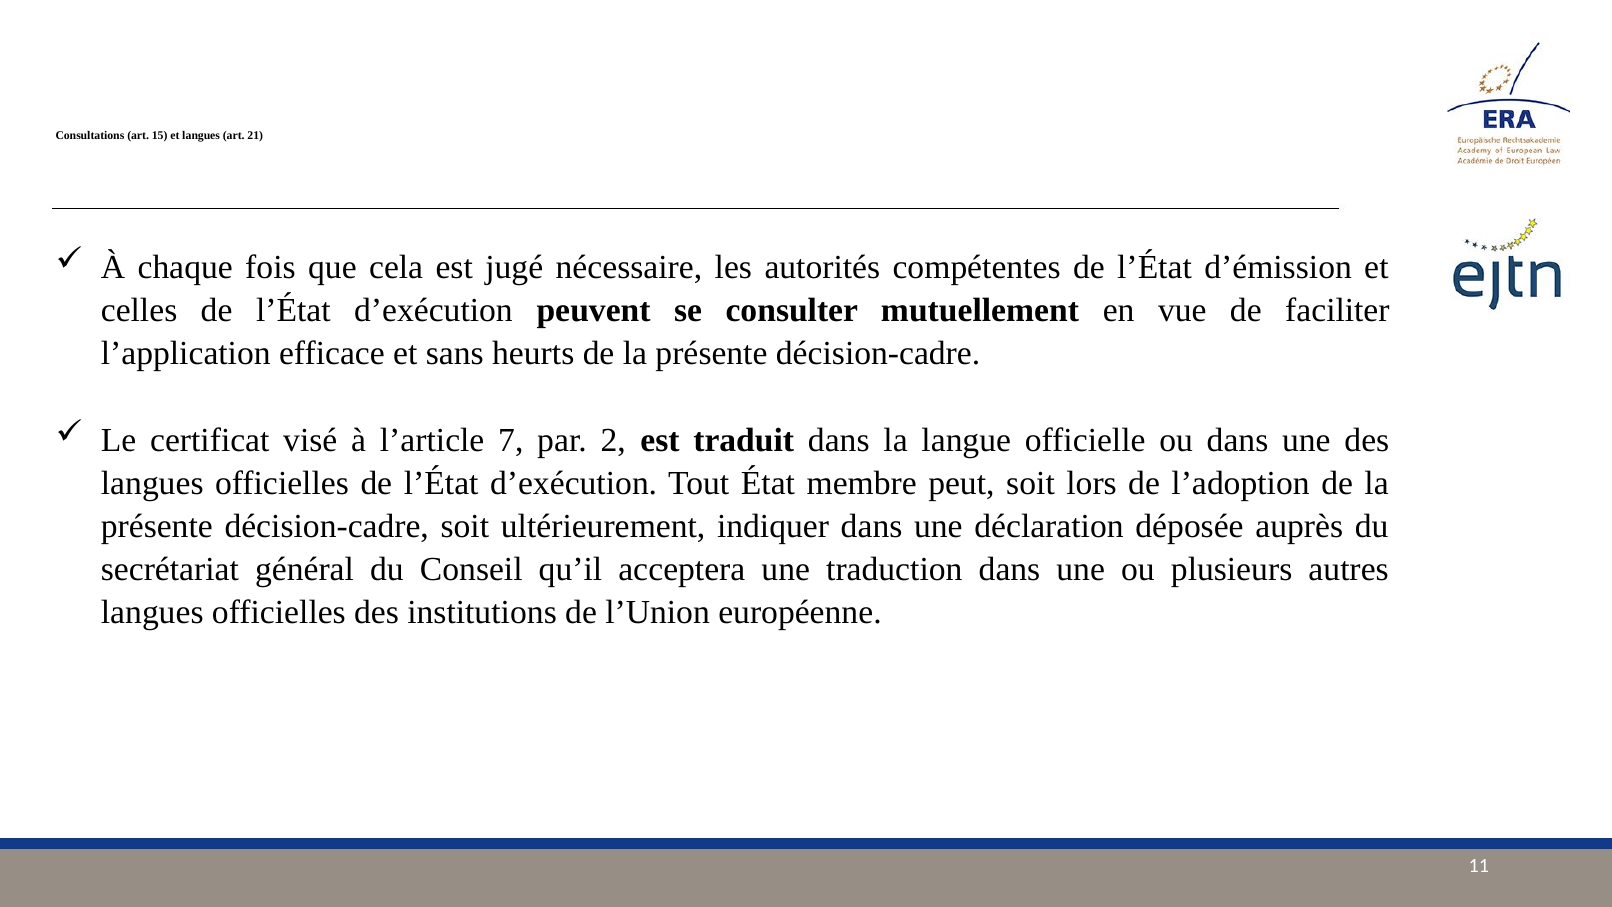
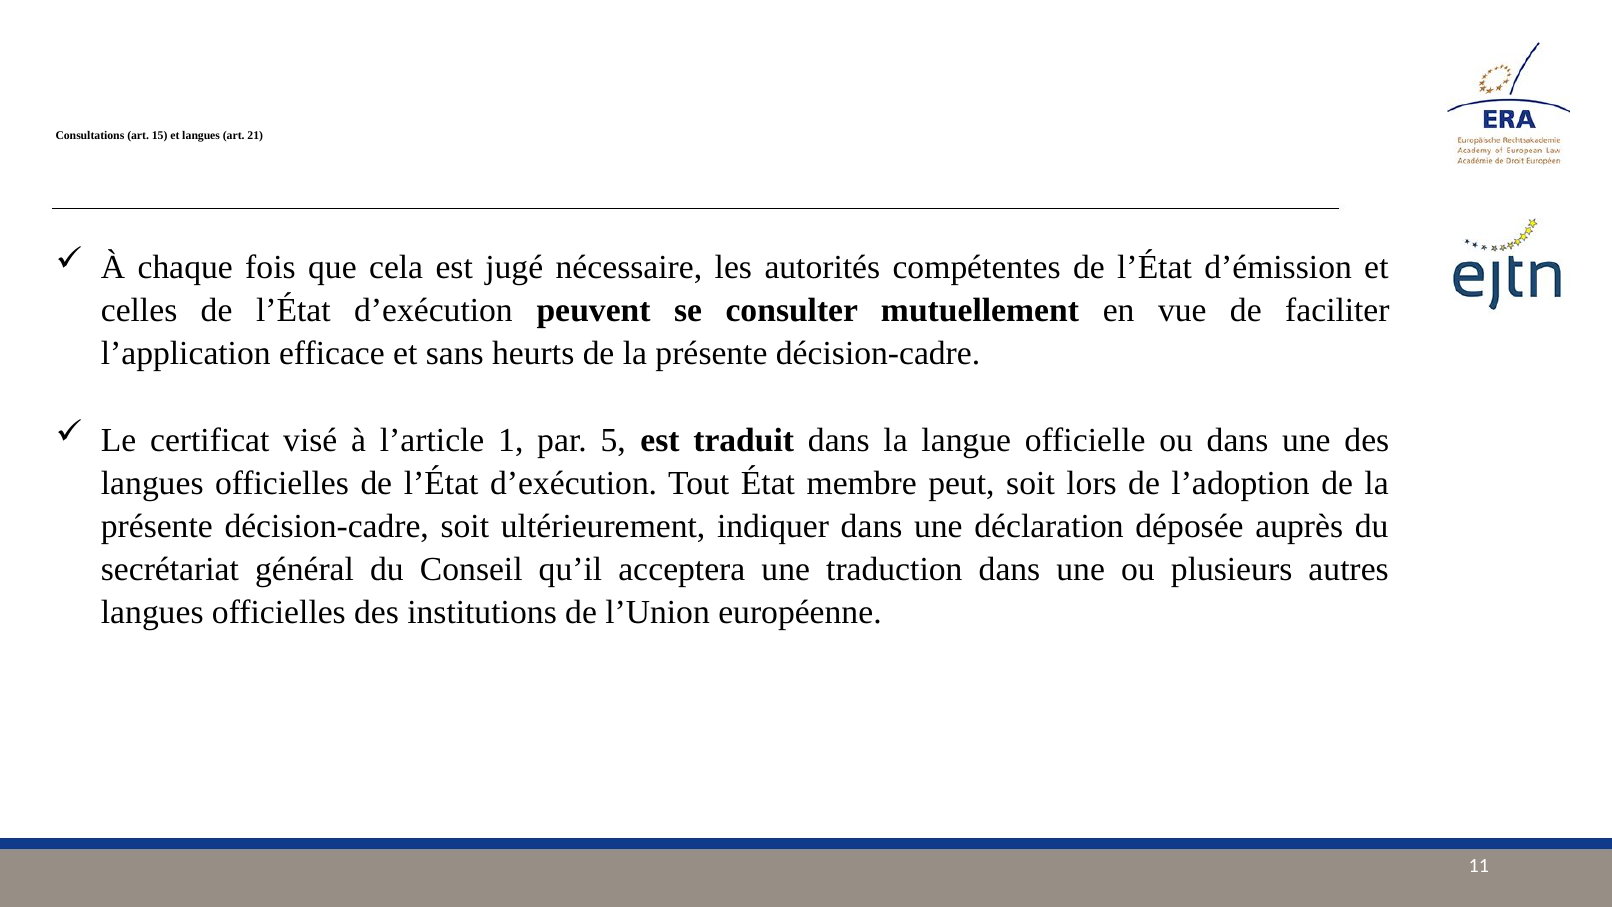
7: 7 -> 1 (511, 440)
2: 2 -> 5 (613, 440)
